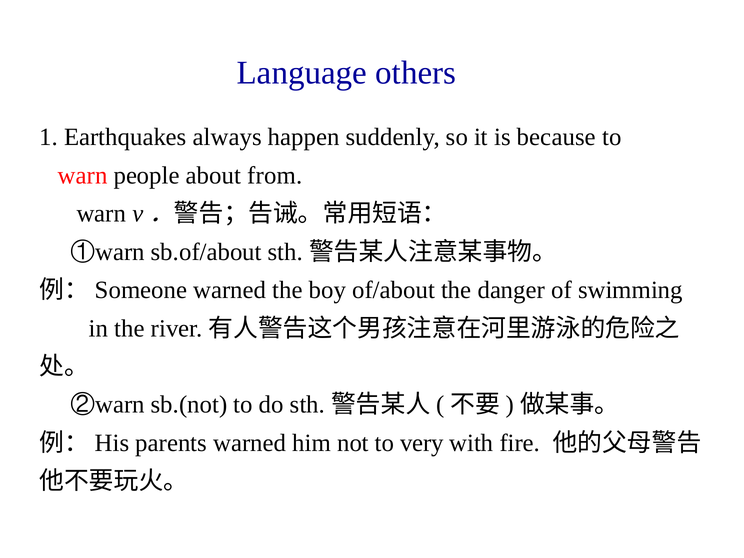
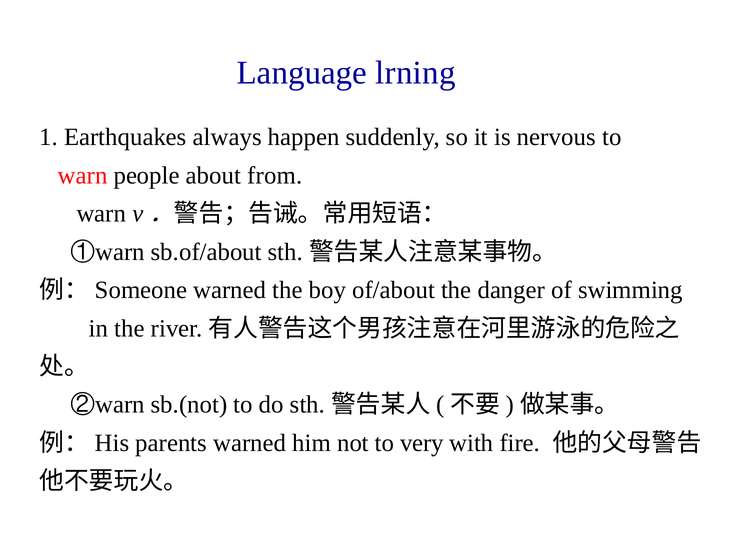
others: others -> lrning (416, 73)
because: because -> nervous (556, 137)
